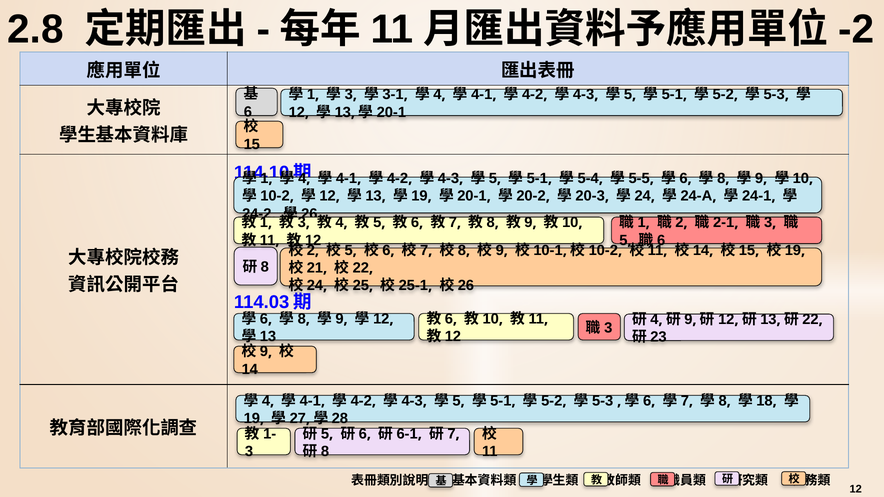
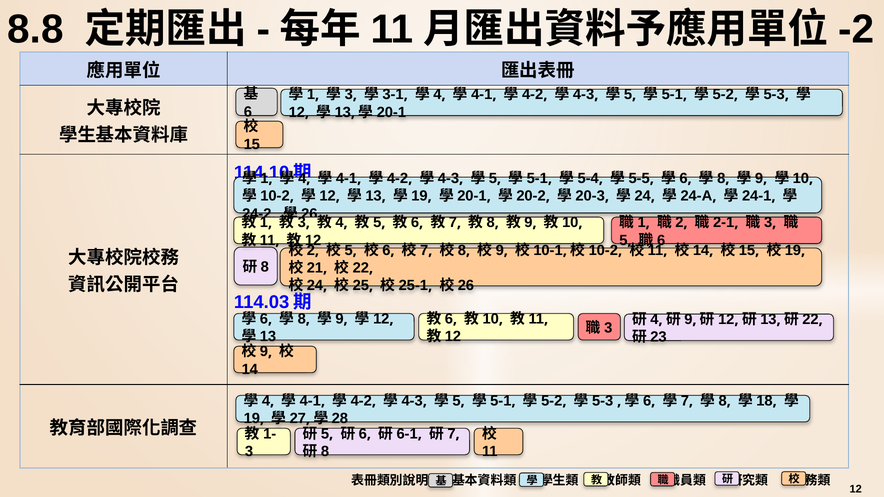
2.8: 2.8 -> 8.8 (36, 30)
